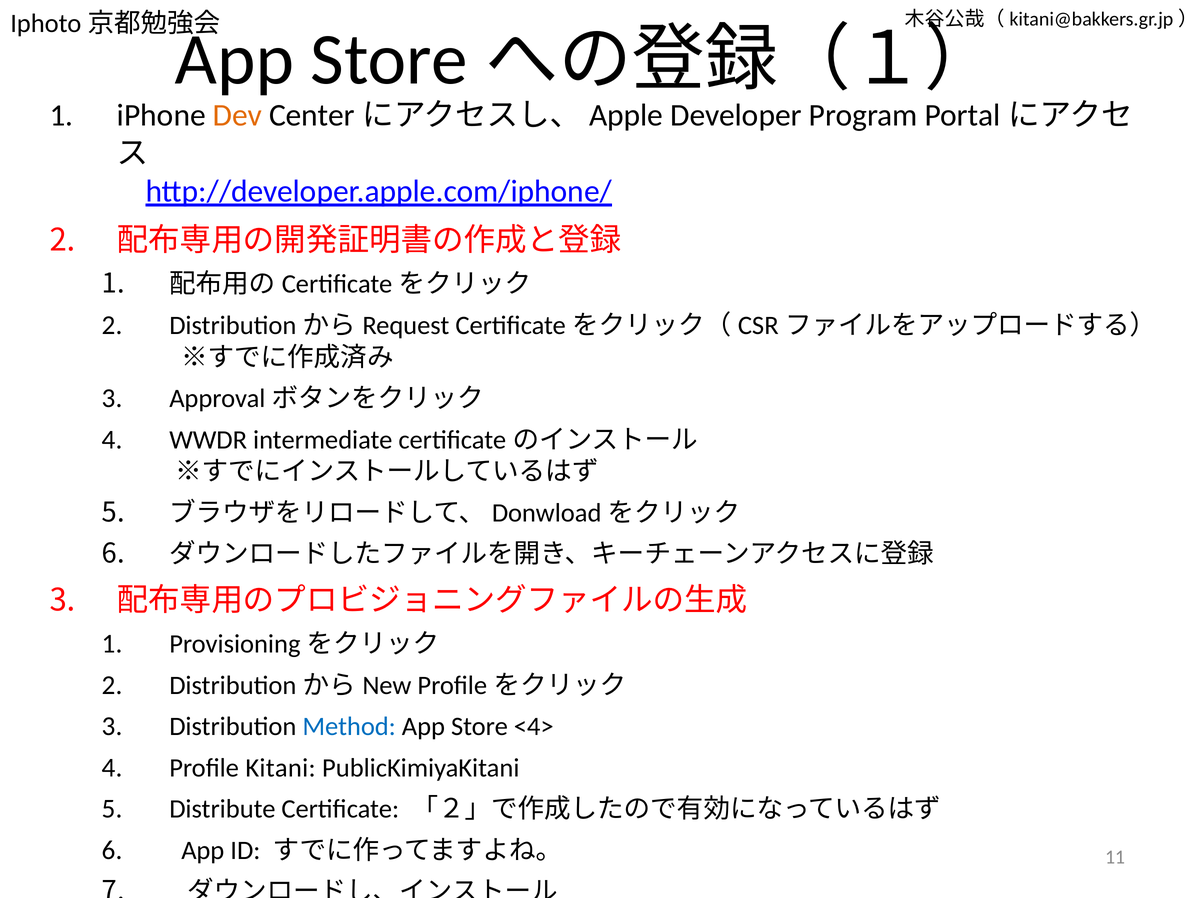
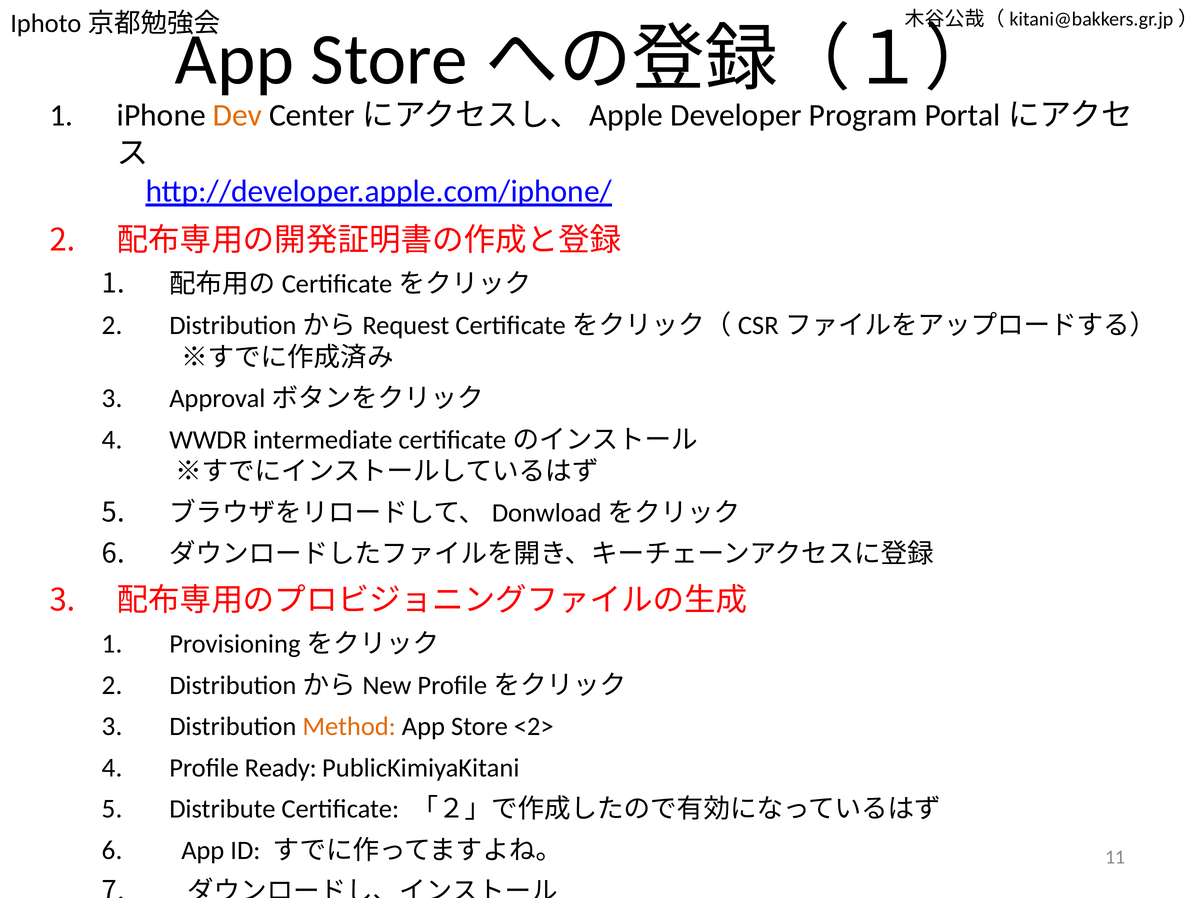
Method colour: blue -> orange (349, 726)
<4>: <4> -> <2> (534, 726)
Kitani: Kitani -> Ready (281, 768)
